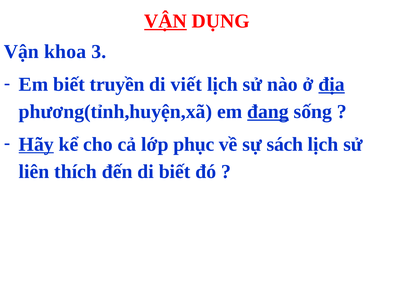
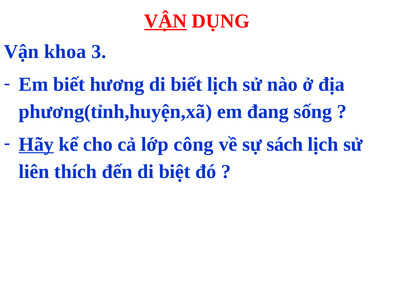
truyền: truyền -> hương (117, 84)
di viết: viết -> biết (186, 84)
địa underline: present -> none (332, 84)
đang underline: present -> none (268, 111)
phục: phục -> công (194, 144)
di biết: biết -> biệt (175, 171)
